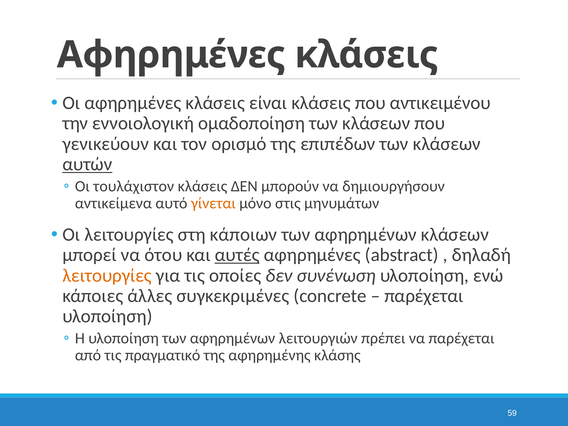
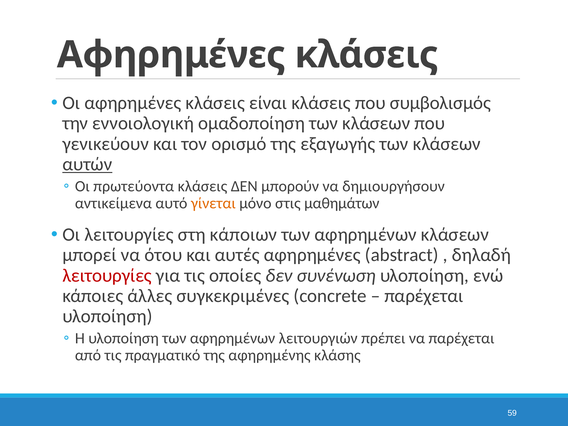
αντικειμένου: αντικειμένου -> συμβολισμός (440, 103)
επιπέδων: επιπέδων -> εξαγωγής (338, 144)
τουλάχιστον: τουλάχιστον -> πρωτεύοντα (134, 186)
μηνυμάτων: μηνυμάτων -> μαθημάτων (342, 203)
αυτές underline: present -> none (237, 255)
λειτουργίες colour: orange -> red (107, 275)
